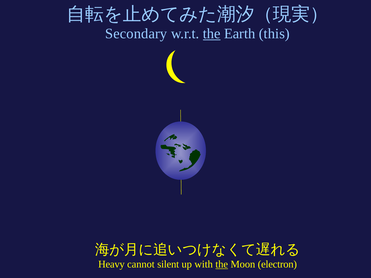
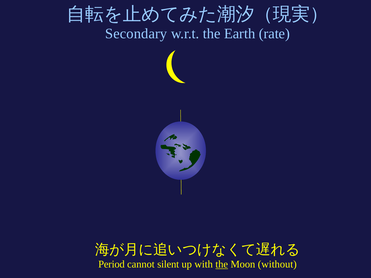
the underline: present -> none (212, 34)
this: this -> rate (274, 34)
Heavy: Heavy -> Period (111, 265)
electron: electron -> without (277, 265)
